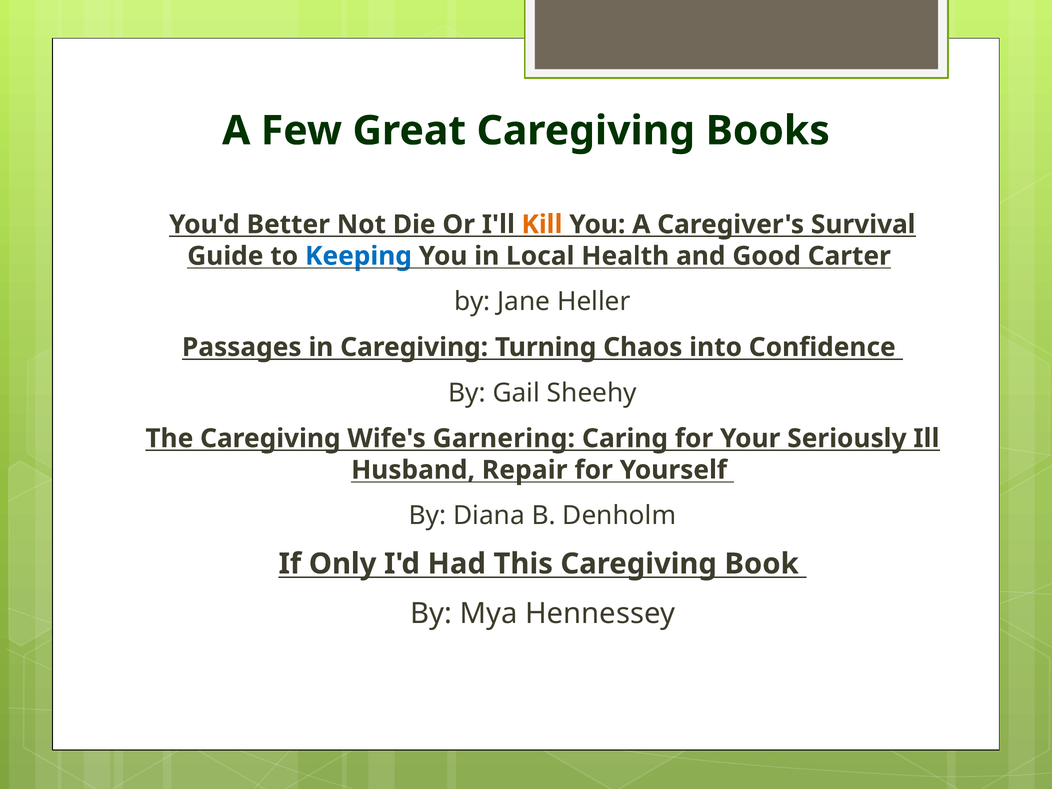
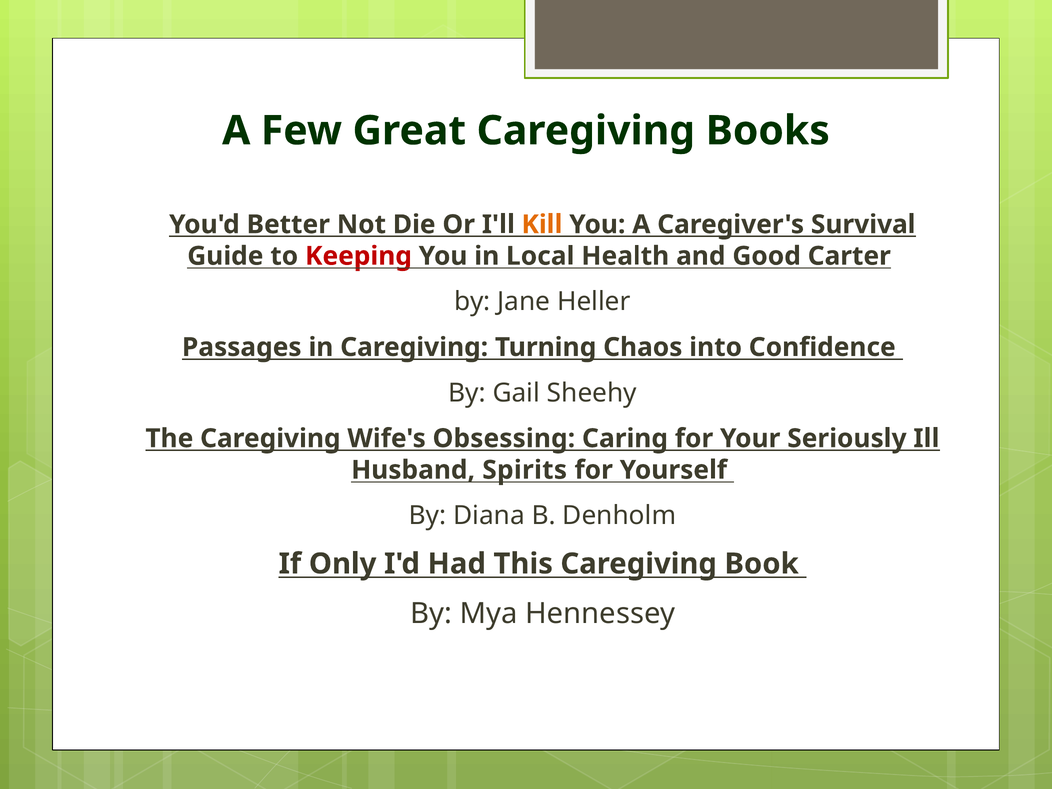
Keeping colour: blue -> red (358, 256)
Garnering: Garnering -> Obsessing (504, 438)
Repair: Repair -> Spirits (525, 470)
